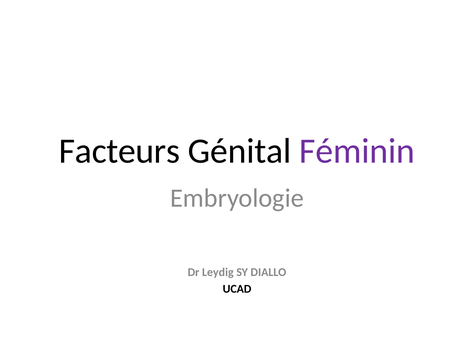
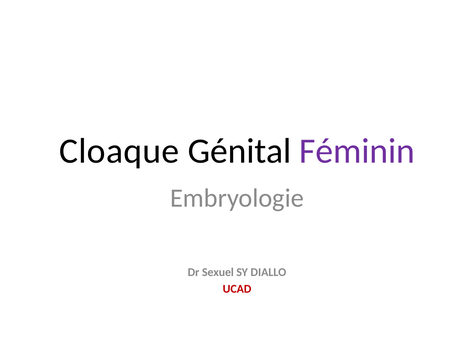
Facteurs: Facteurs -> Cloaque (119, 151)
Leydig: Leydig -> Sexuel (218, 272)
UCAD colour: black -> red (237, 288)
